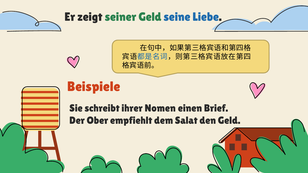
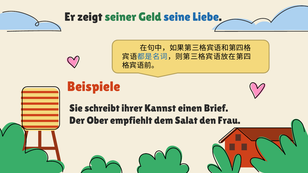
Nomen: Nomen -> Kannst (160, 108)
den Geld: Geld -> Frau (229, 121)
